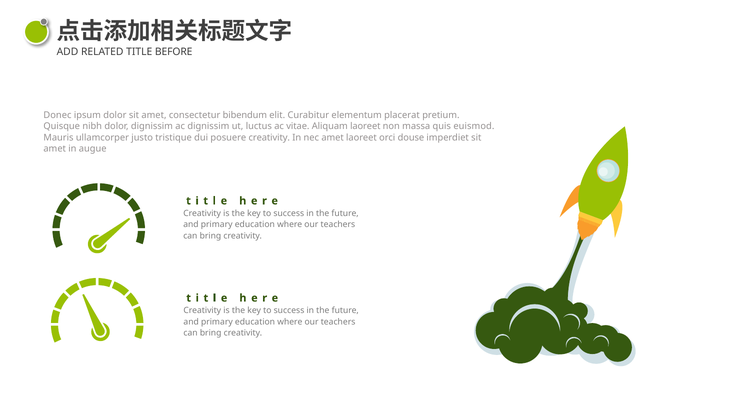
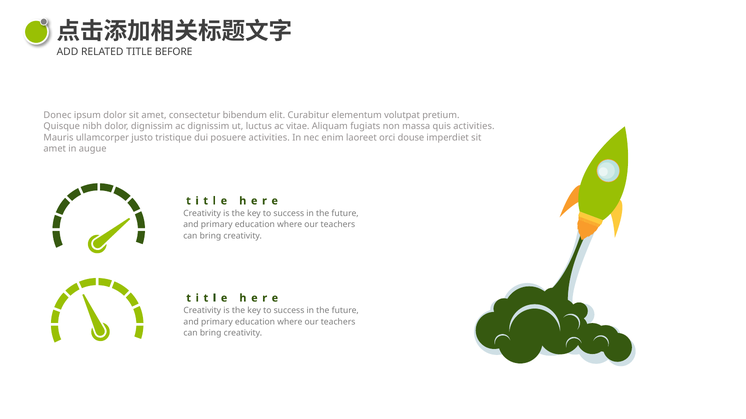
placerat: placerat -> volutpat (402, 115)
Aliquam laoreet: laoreet -> fugiats (365, 127)
quis euismod: euismod -> activities (474, 127)
posuere creativity: creativity -> activities (269, 138)
nec amet: amet -> enim (333, 138)
